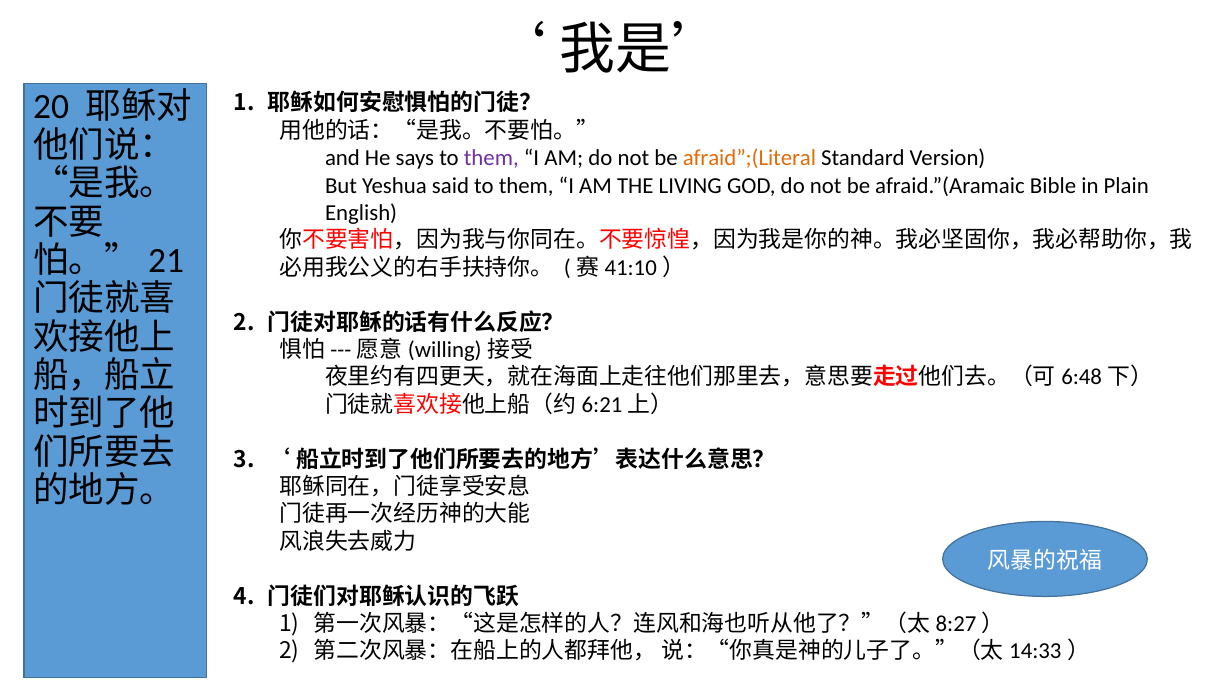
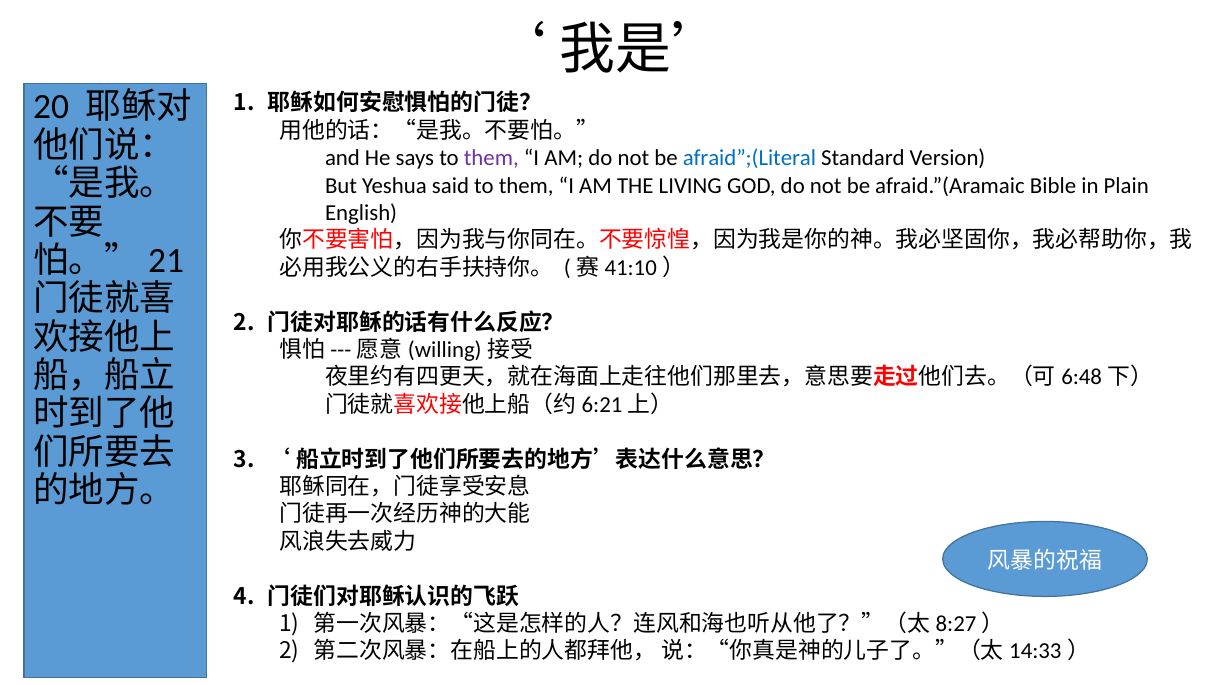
afraid”;(Literal colour: orange -> blue (749, 158)
